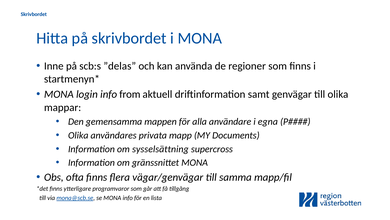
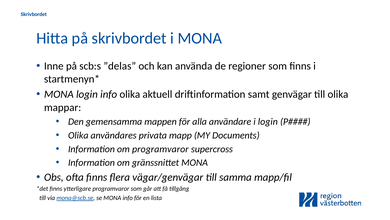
info from: from -> olika (130, 94)
i egna: egna -> login (268, 121)
om sysselsättning: sysselsättning -> programvaror (160, 149)
